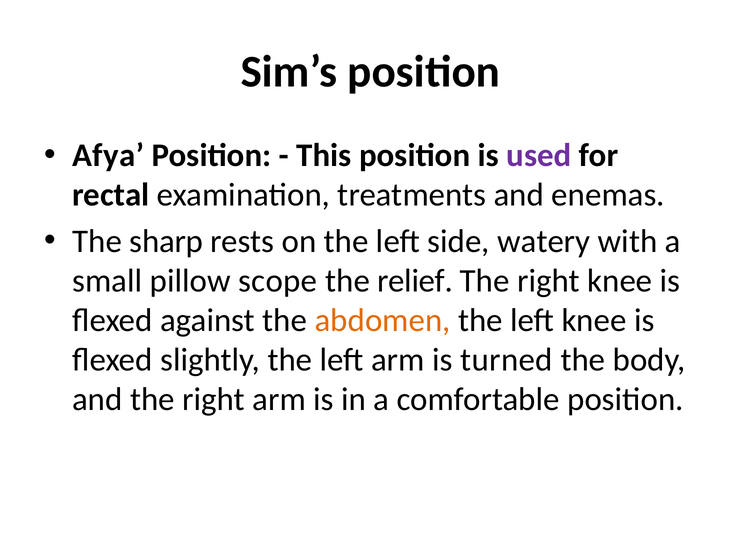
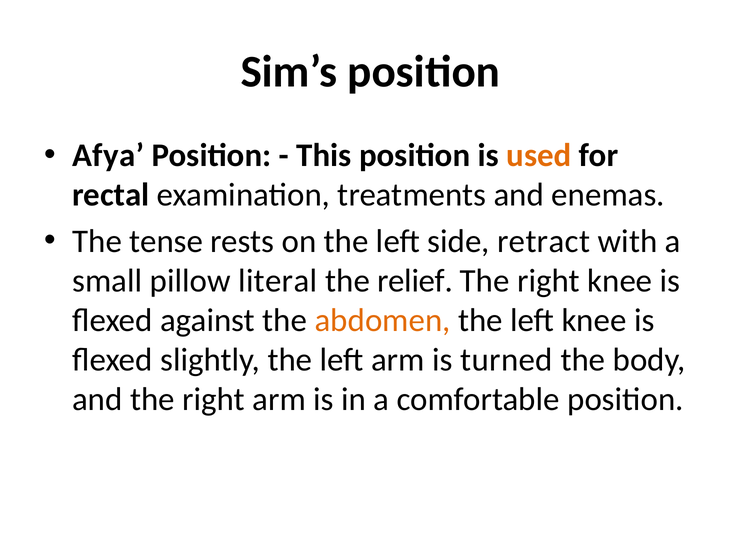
used colour: purple -> orange (539, 155)
sharp: sharp -> tense (166, 241)
watery: watery -> retract (544, 241)
scope: scope -> literal (278, 281)
